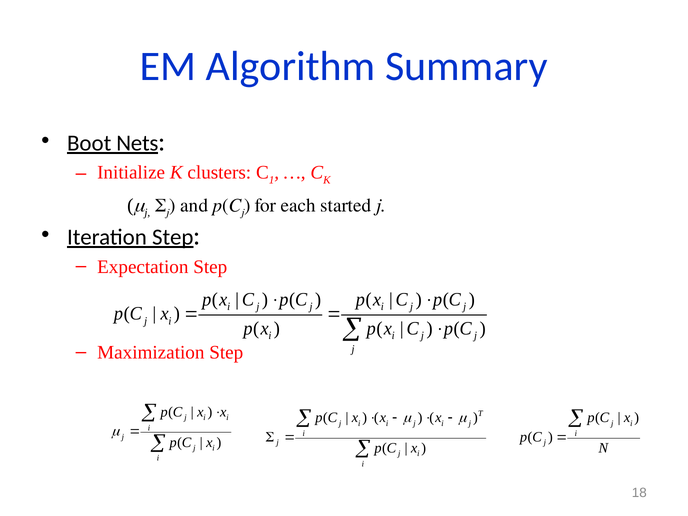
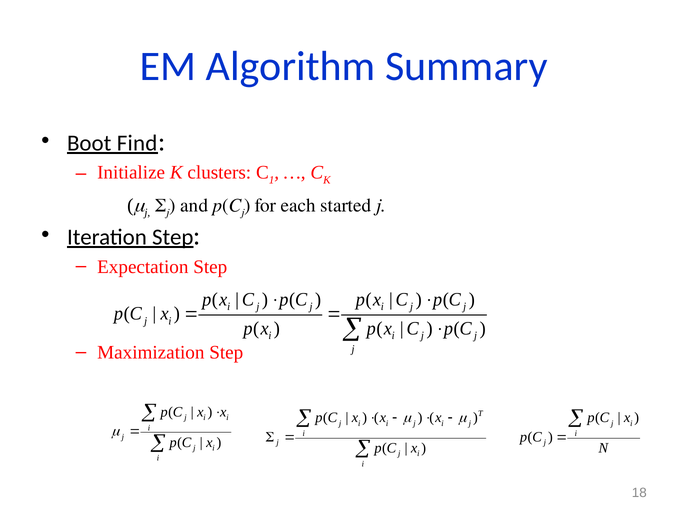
Nets: Nets -> Find (137, 143)
